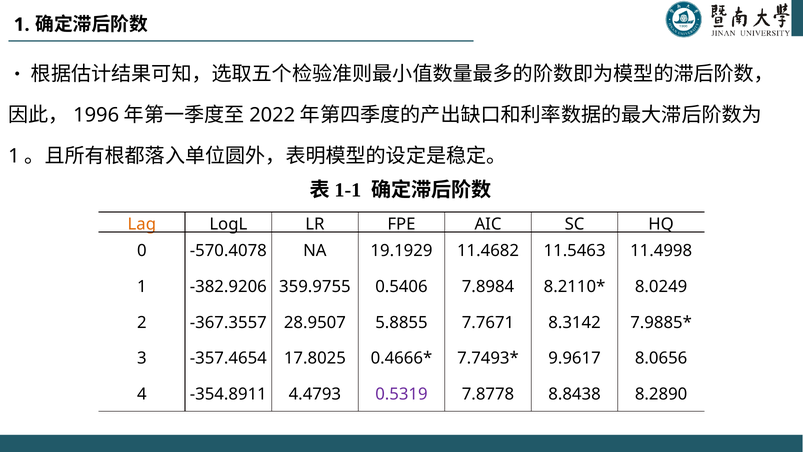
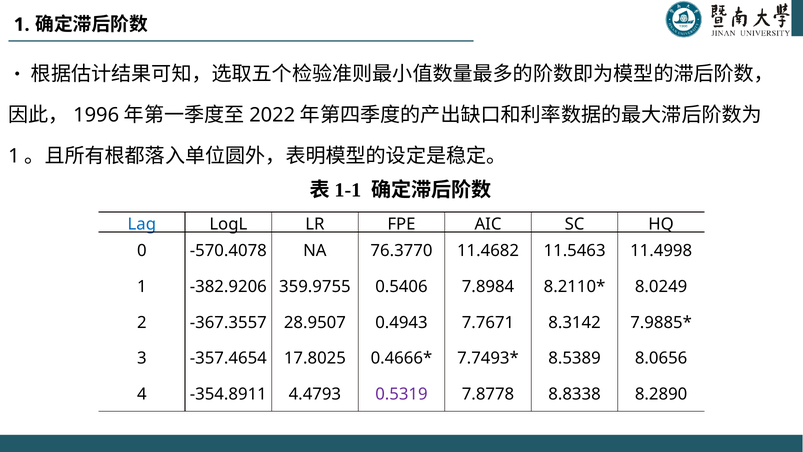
Lag colour: orange -> blue (142, 224)
19.1929: 19.1929 -> 76.3770 (401, 251)
5.8855: 5.8855 -> 0.4943 (401, 323)
9.9617: 9.9617 -> 8.5389 (575, 358)
8.8438: 8.8438 -> 8.8338 (575, 394)
